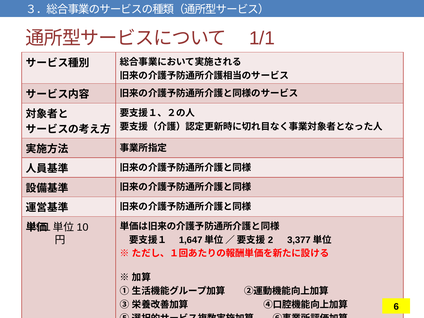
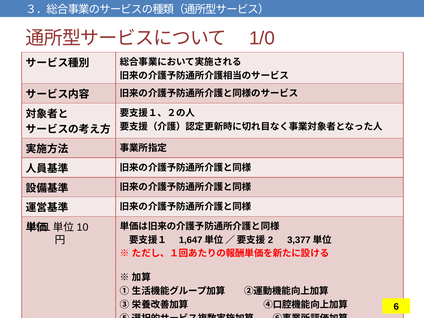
1/1: 1/1 -> 1/0 (262, 38)
